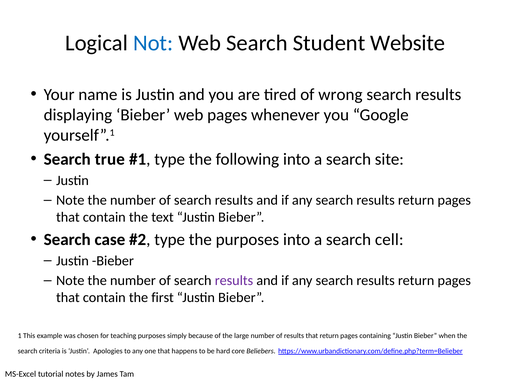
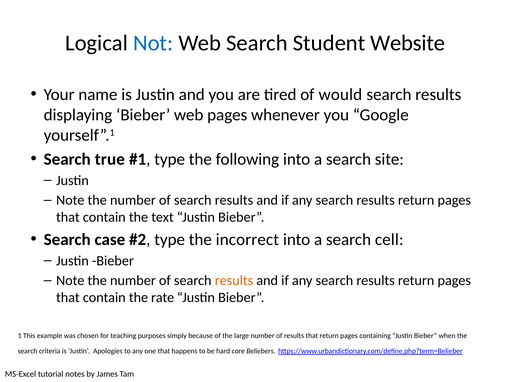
wrong: wrong -> would (340, 95)
the purposes: purposes -> incorrect (247, 240)
results colour: purple -> orange (234, 281)
first: first -> rate (163, 298)
